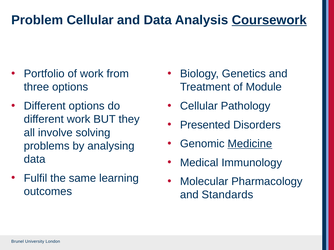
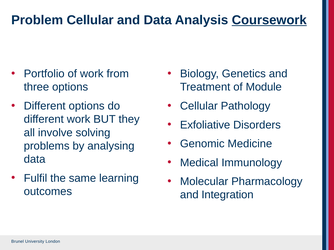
Presented: Presented -> Exfoliative (205, 125)
Medicine underline: present -> none (250, 144)
Standards: Standards -> Integration (227, 195)
